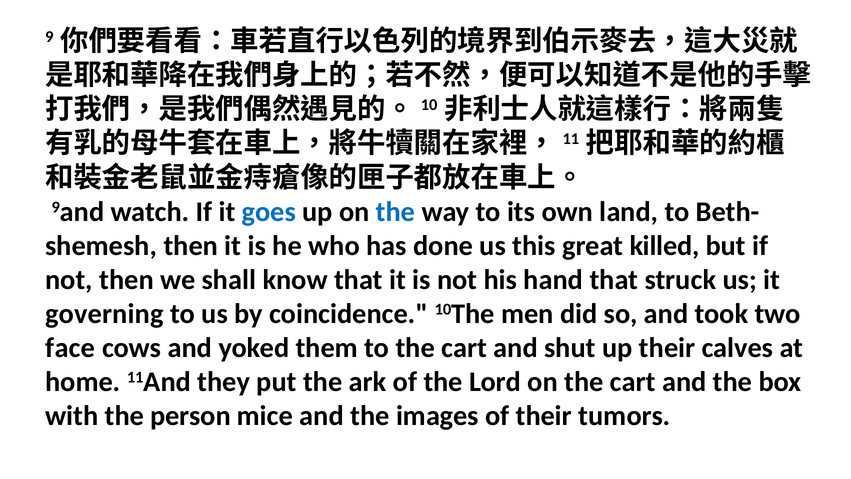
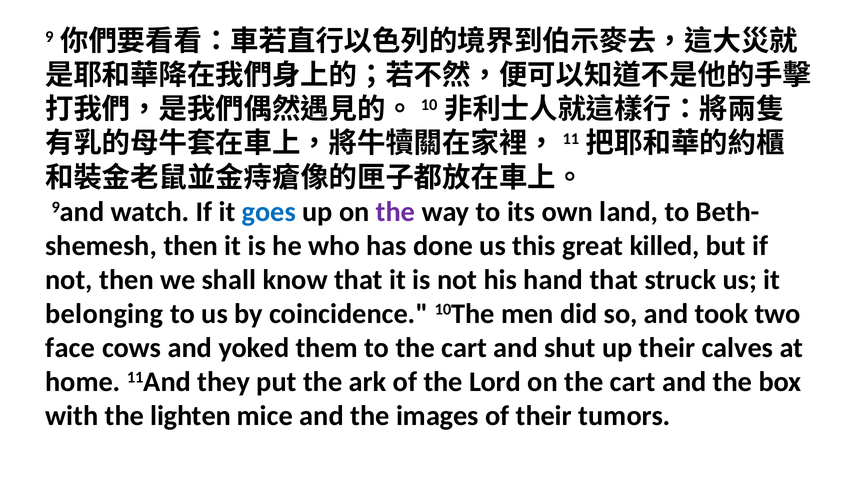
the colour: blue -> purple (396, 212)
governing: governing -> belonging (104, 314)
person: person -> lighten (191, 416)
